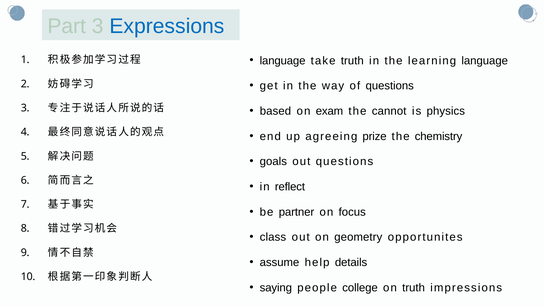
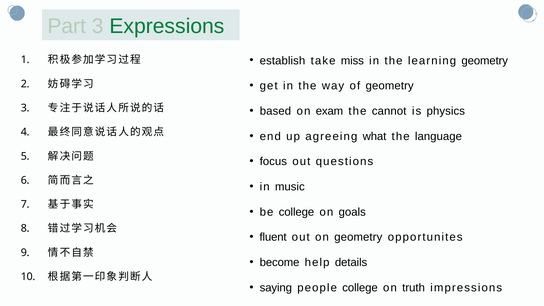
Expressions colour: blue -> green (167, 26)
language: language -> establish (282, 61)
take truth: truth -> miss (352, 61)
learning language: language -> geometry (485, 61)
of questions: questions -> geometry (390, 86)
prize: prize -> what (375, 136)
chemistry: chemistry -> language (438, 136)
goals: goals -> focus (273, 162)
reflect: reflect -> music (290, 187)
be partner: partner -> college (296, 212)
focus: focus -> goals (352, 212)
class: class -> fluent (273, 237)
assume: assume -> become (280, 262)
